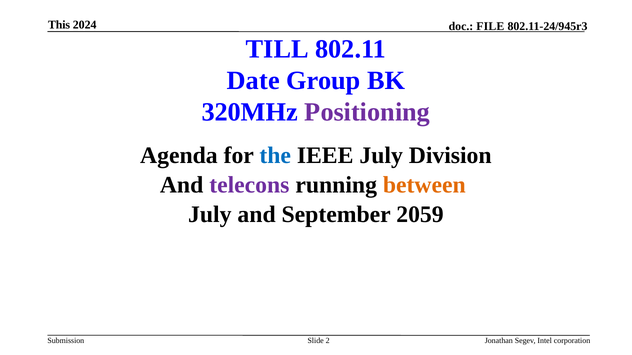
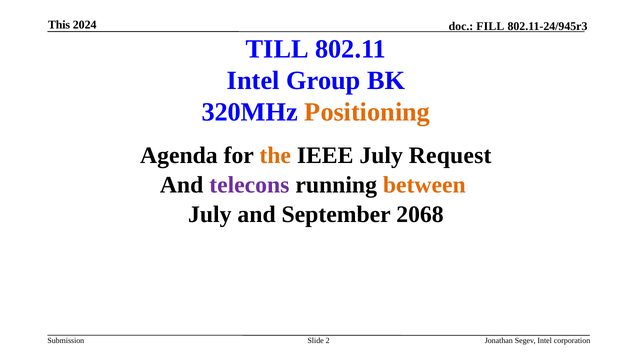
FILE: FILE -> FILL (490, 26)
Date: Date -> Intel (253, 80)
Positioning colour: purple -> orange (367, 112)
the colour: blue -> orange (275, 155)
Division: Division -> Request (450, 155)
2059: 2059 -> 2068 (420, 215)
